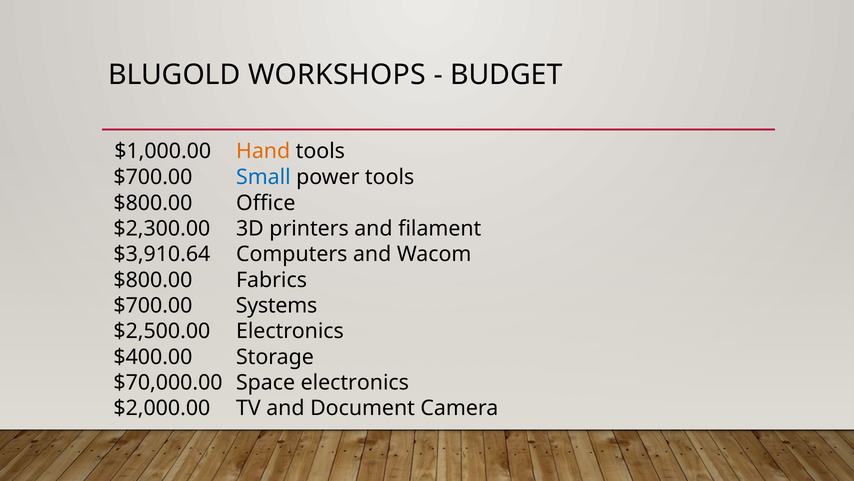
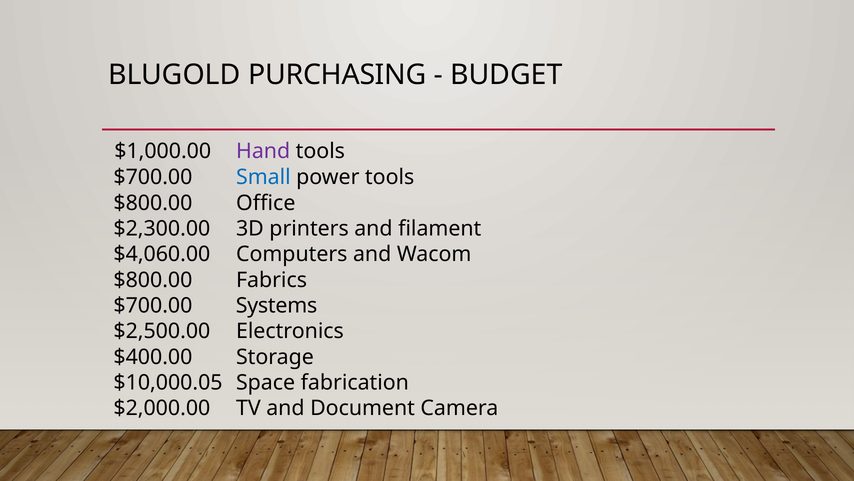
WORKSHOPS: WORKSHOPS -> PURCHASING (337, 75)
Hand colour: orange -> purple (263, 151)
$3,910.64: $3,910.64 -> $4,060.00 (162, 254)
$70,000.00: $70,000.00 -> $10,000.05 (168, 382)
Space electronics: electronics -> fabrication (355, 382)
